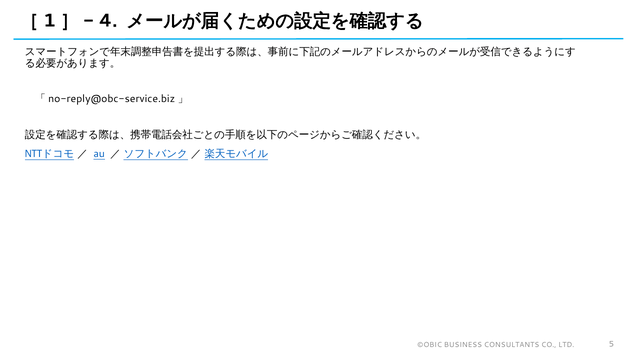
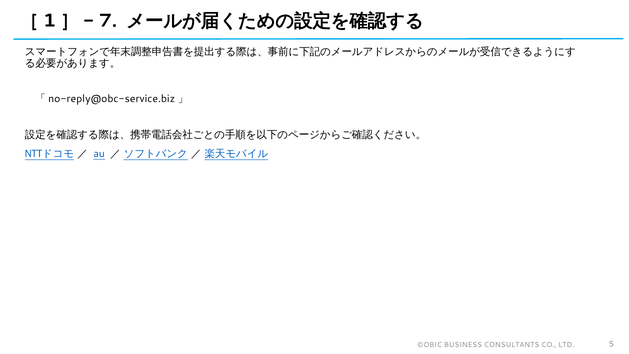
4: 4 -> 7 (108, 21)
